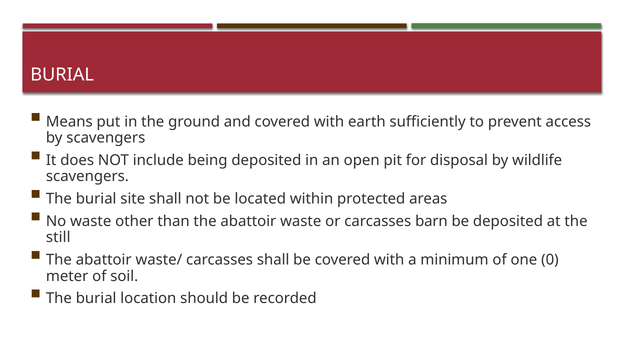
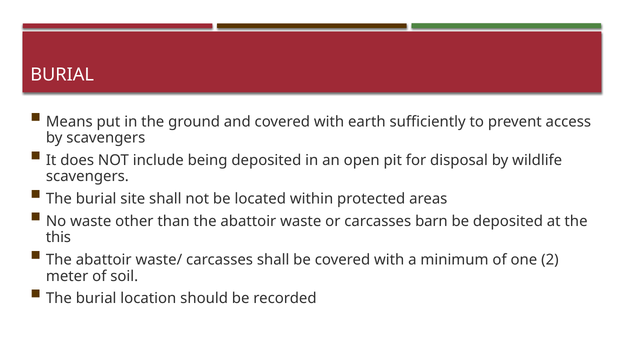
still: still -> this (58, 238)
0: 0 -> 2 (550, 260)
